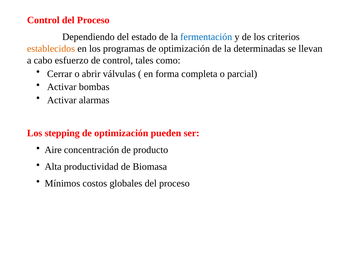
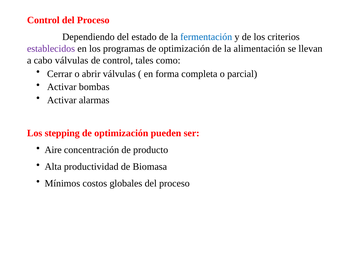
establecidos colour: orange -> purple (51, 49)
determinadas: determinadas -> alimentación (259, 49)
cabo esfuerzo: esfuerzo -> válvulas (72, 60)
